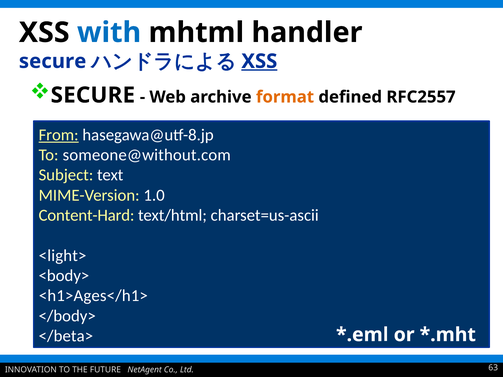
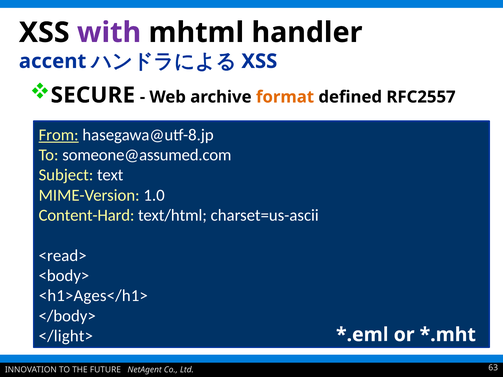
with colour: blue -> purple (109, 33)
secure: secure -> accent (53, 61)
XSS underline: present -> none (259, 61)
someone@without.com: someone@without.com -> someone@assumed.com (147, 155)
<light>: <light> -> <read> (63, 256)
</beta>: </beta> -> </light> (66, 336)
